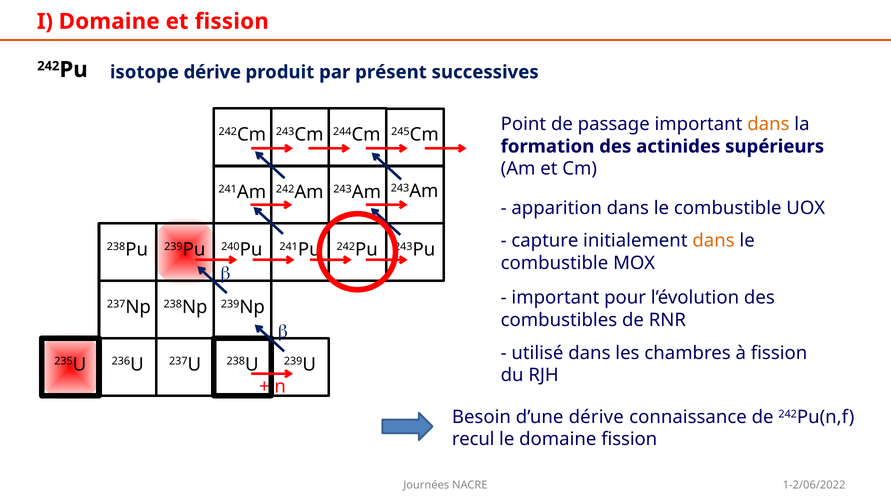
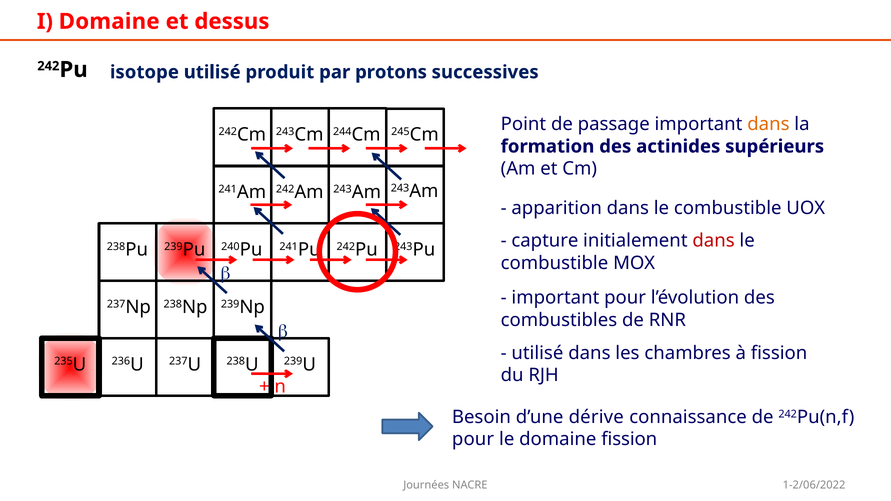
et fission: fission -> dessus (232, 21)
isotope dérive: dérive -> utilisé (212, 72)
présent: présent -> protons (391, 72)
dans colour: orange -> red (714, 241)
recul: recul -> pour (473, 439)
